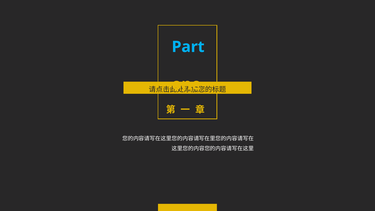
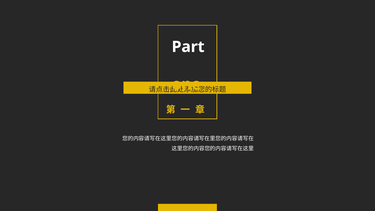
Part colour: light blue -> white (188, 47)
